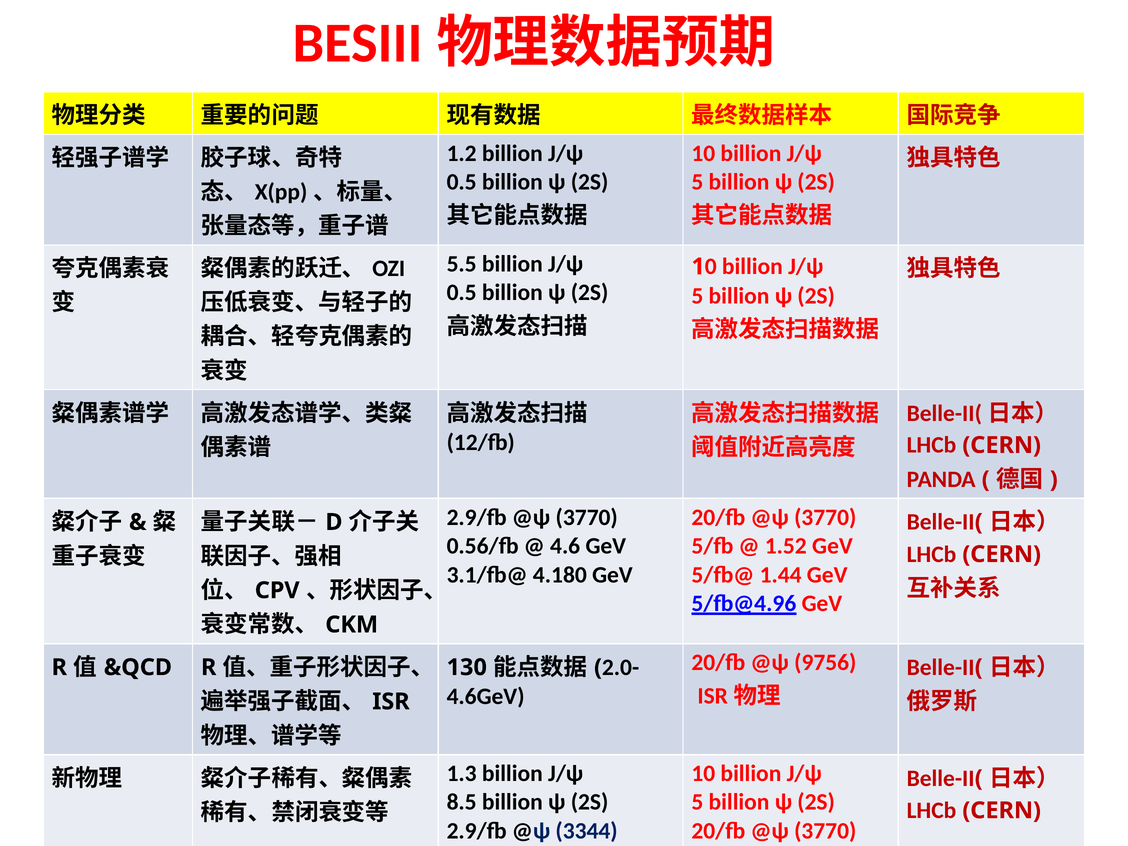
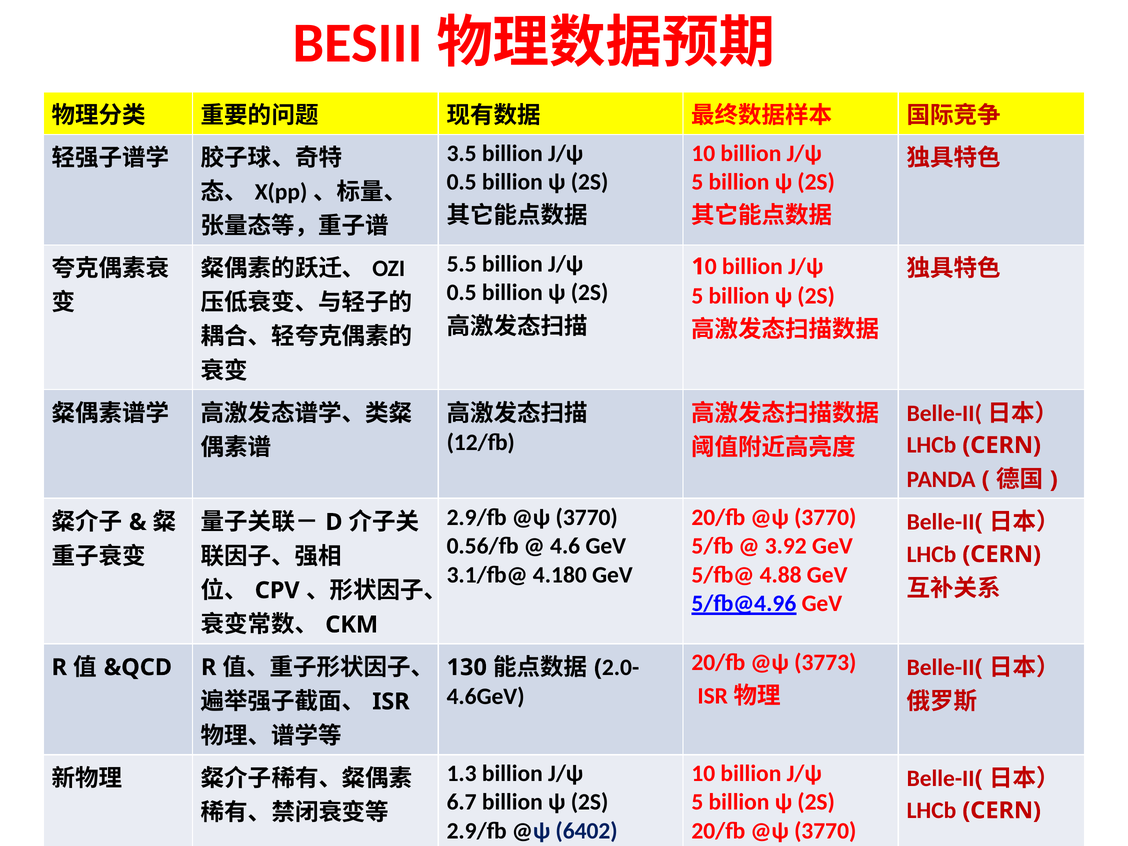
1.2: 1.2 -> 3.5 (462, 153)
1.52: 1.52 -> 3.92 (786, 546)
1.44: 1.44 -> 4.88 (781, 575)
9756: 9756 -> 3773 (825, 662)
8.5: 8.5 -> 6.7 (462, 802)
3344: 3344 -> 6402 (587, 831)
